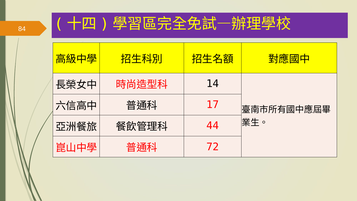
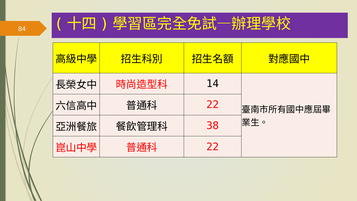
17: 17 -> 22 (213, 105)
44: 44 -> 38 (213, 126)
72: 72 -> 22 (213, 147)
